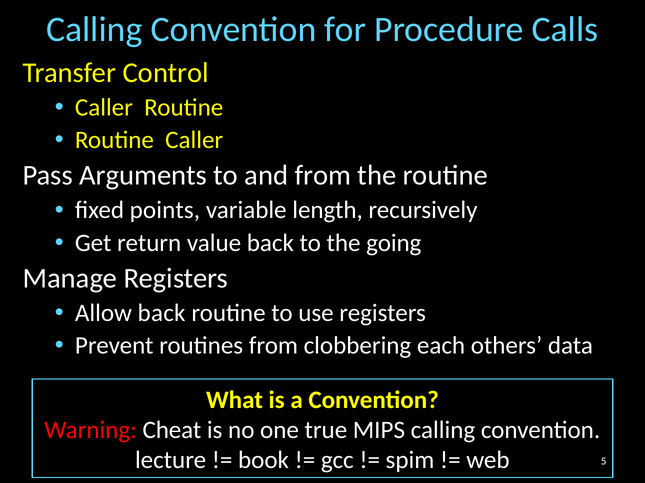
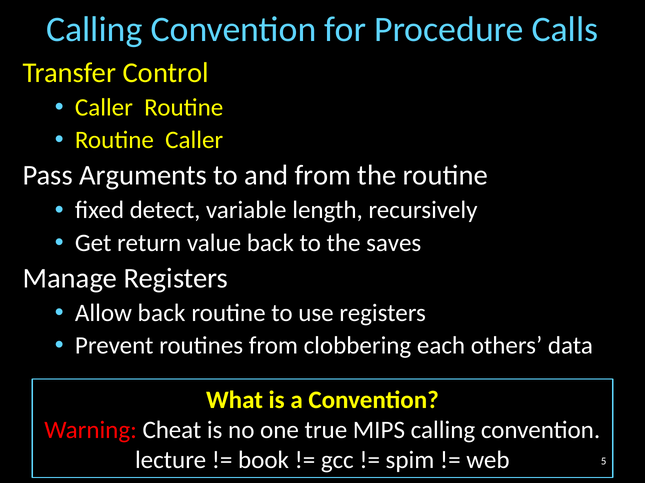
points: points -> detect (165, 210)
going: going -> saves (394, 243)
